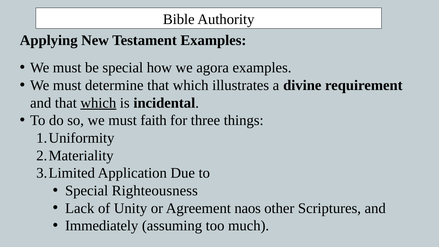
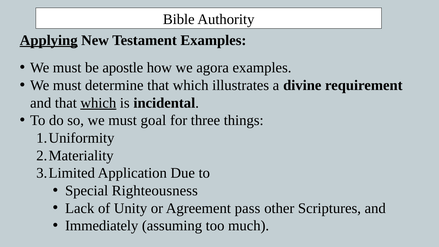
Applying underline: none -> present (49, 40)
be special: special -> apostle (123, 68)
faith: faith -> goal (153, 120)
naos: naos -> pass (248, 208)
